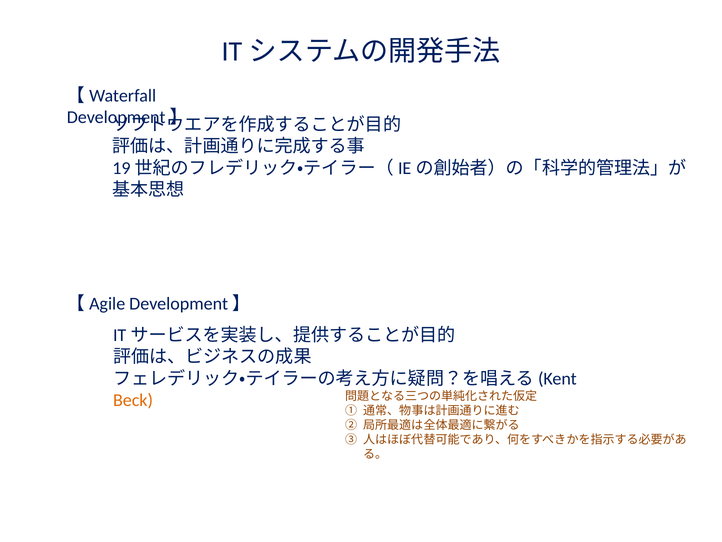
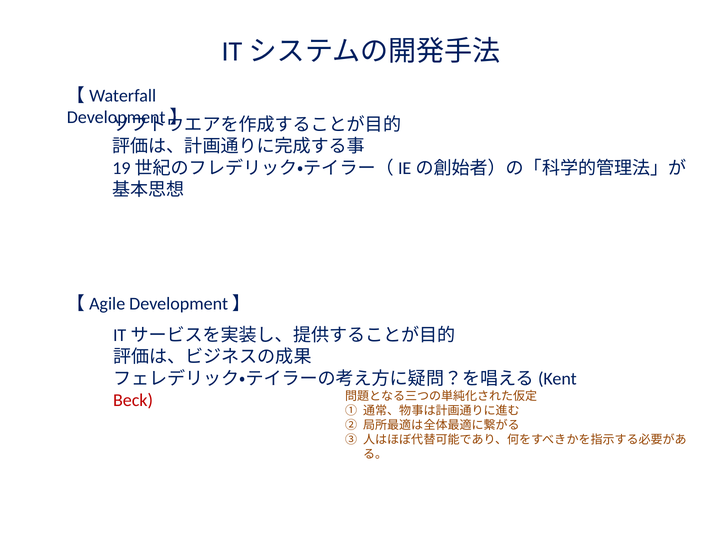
Beck colour: orange -> red (133, 400)
